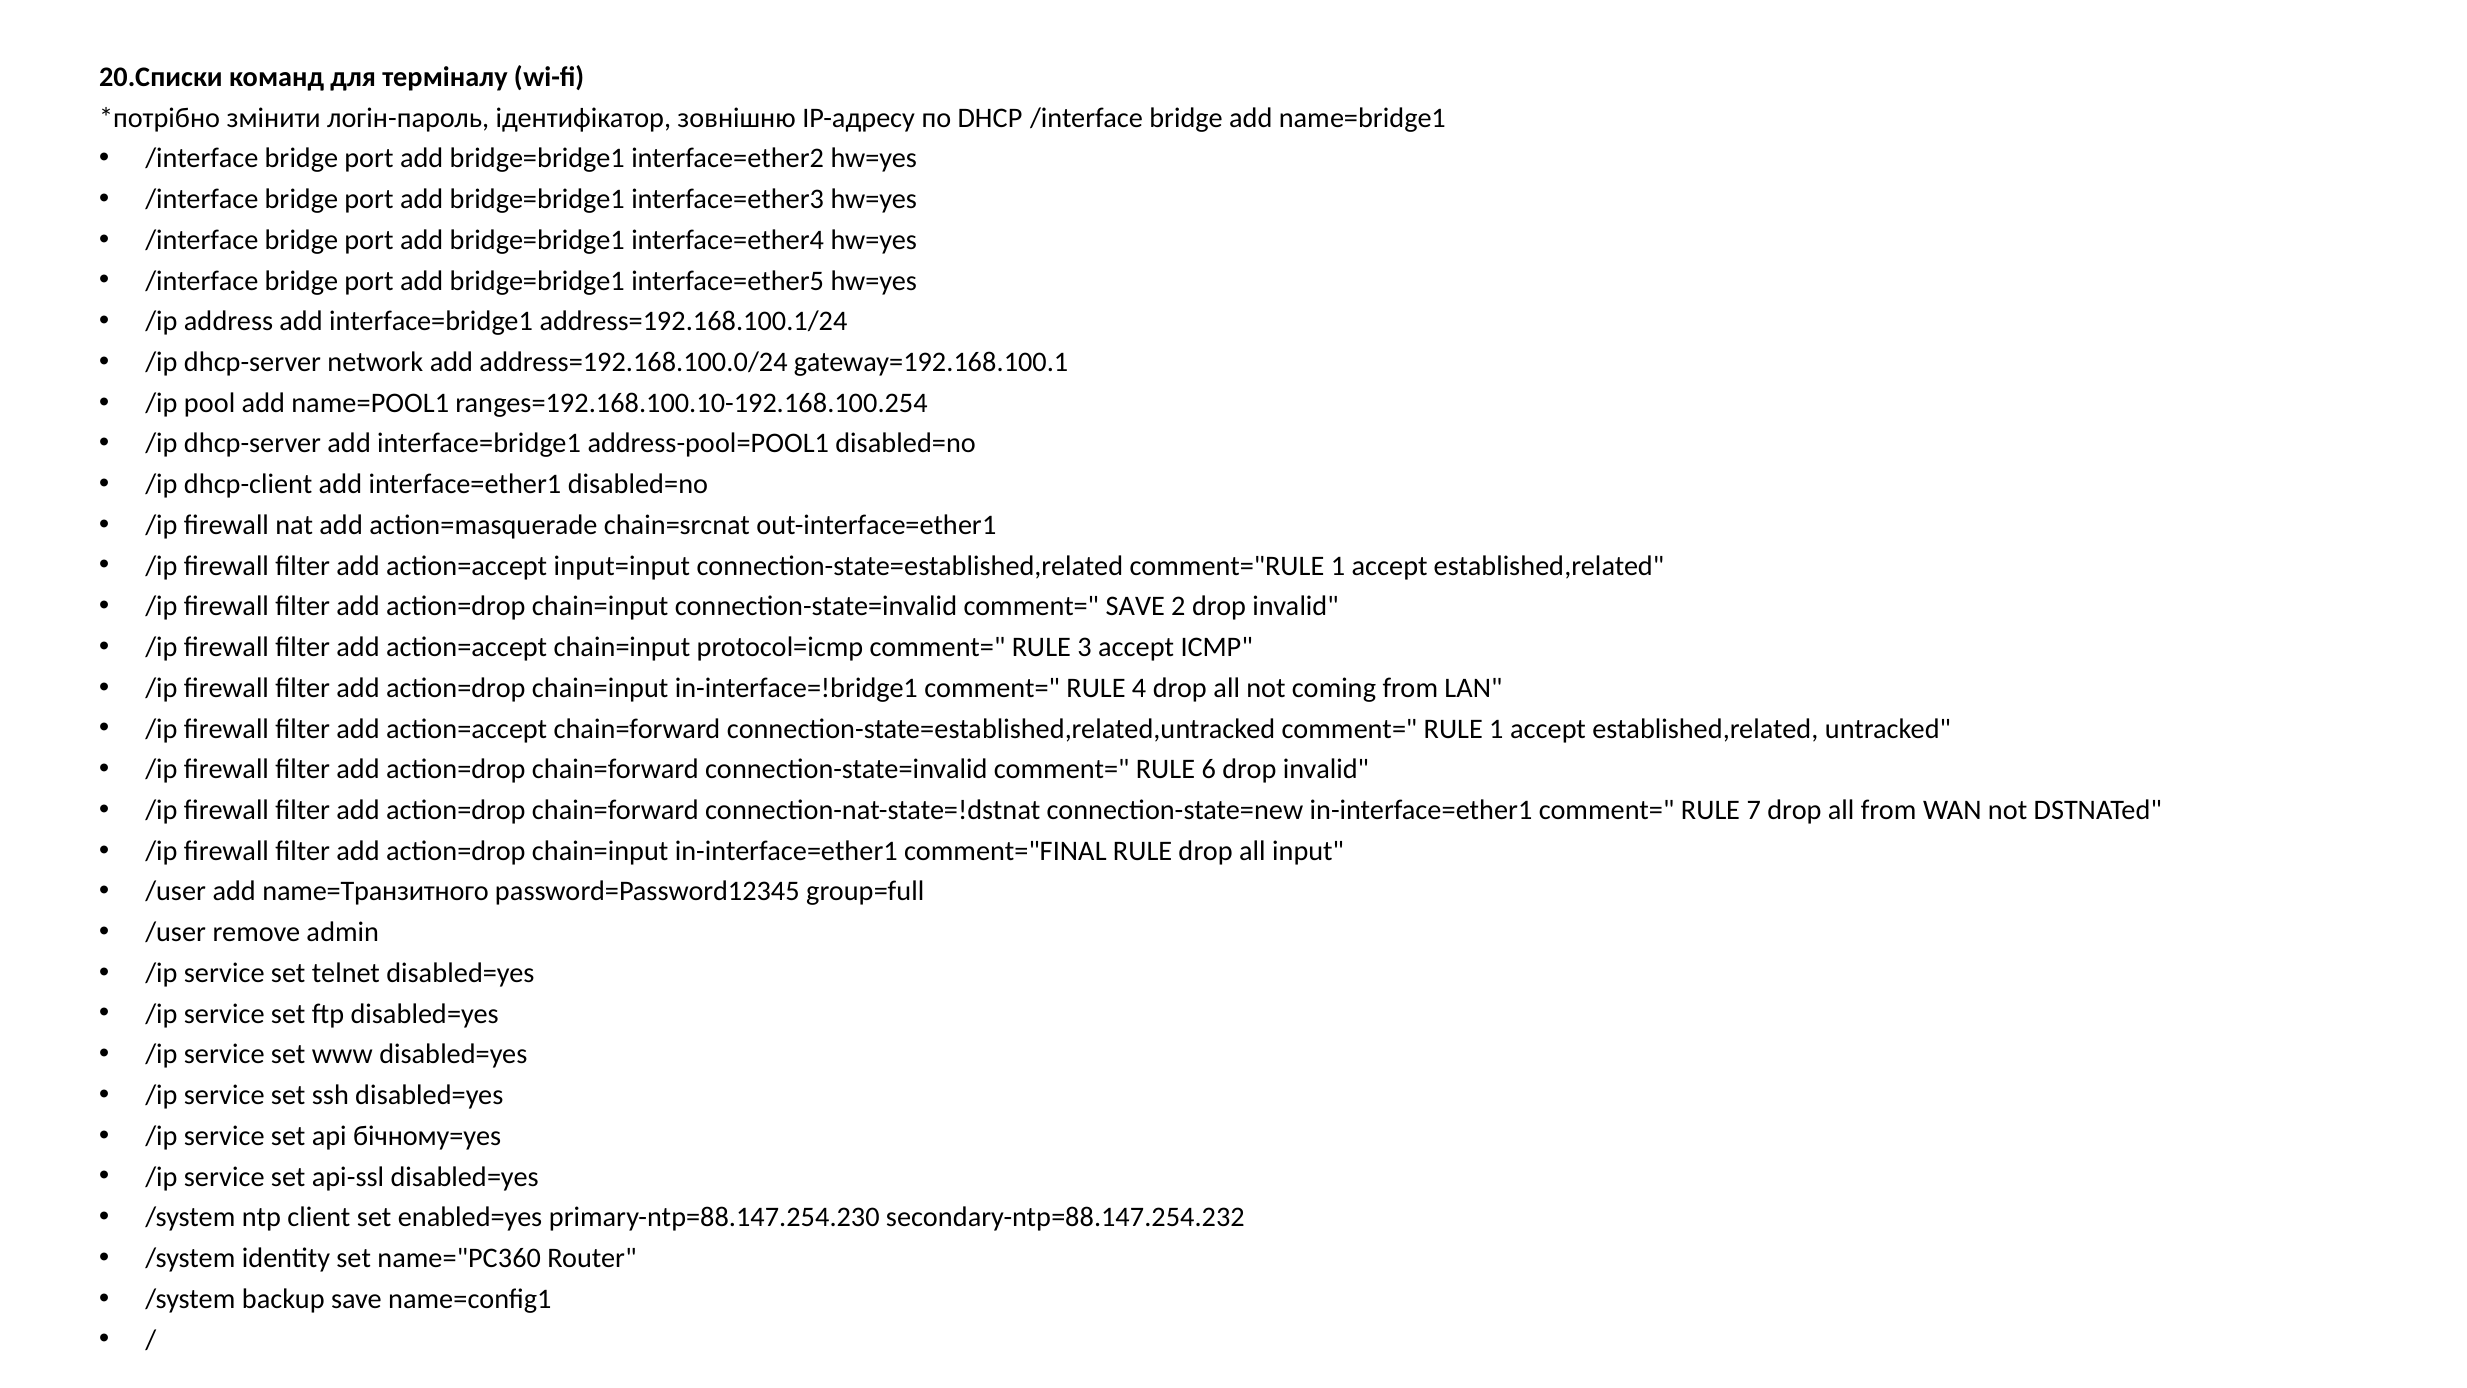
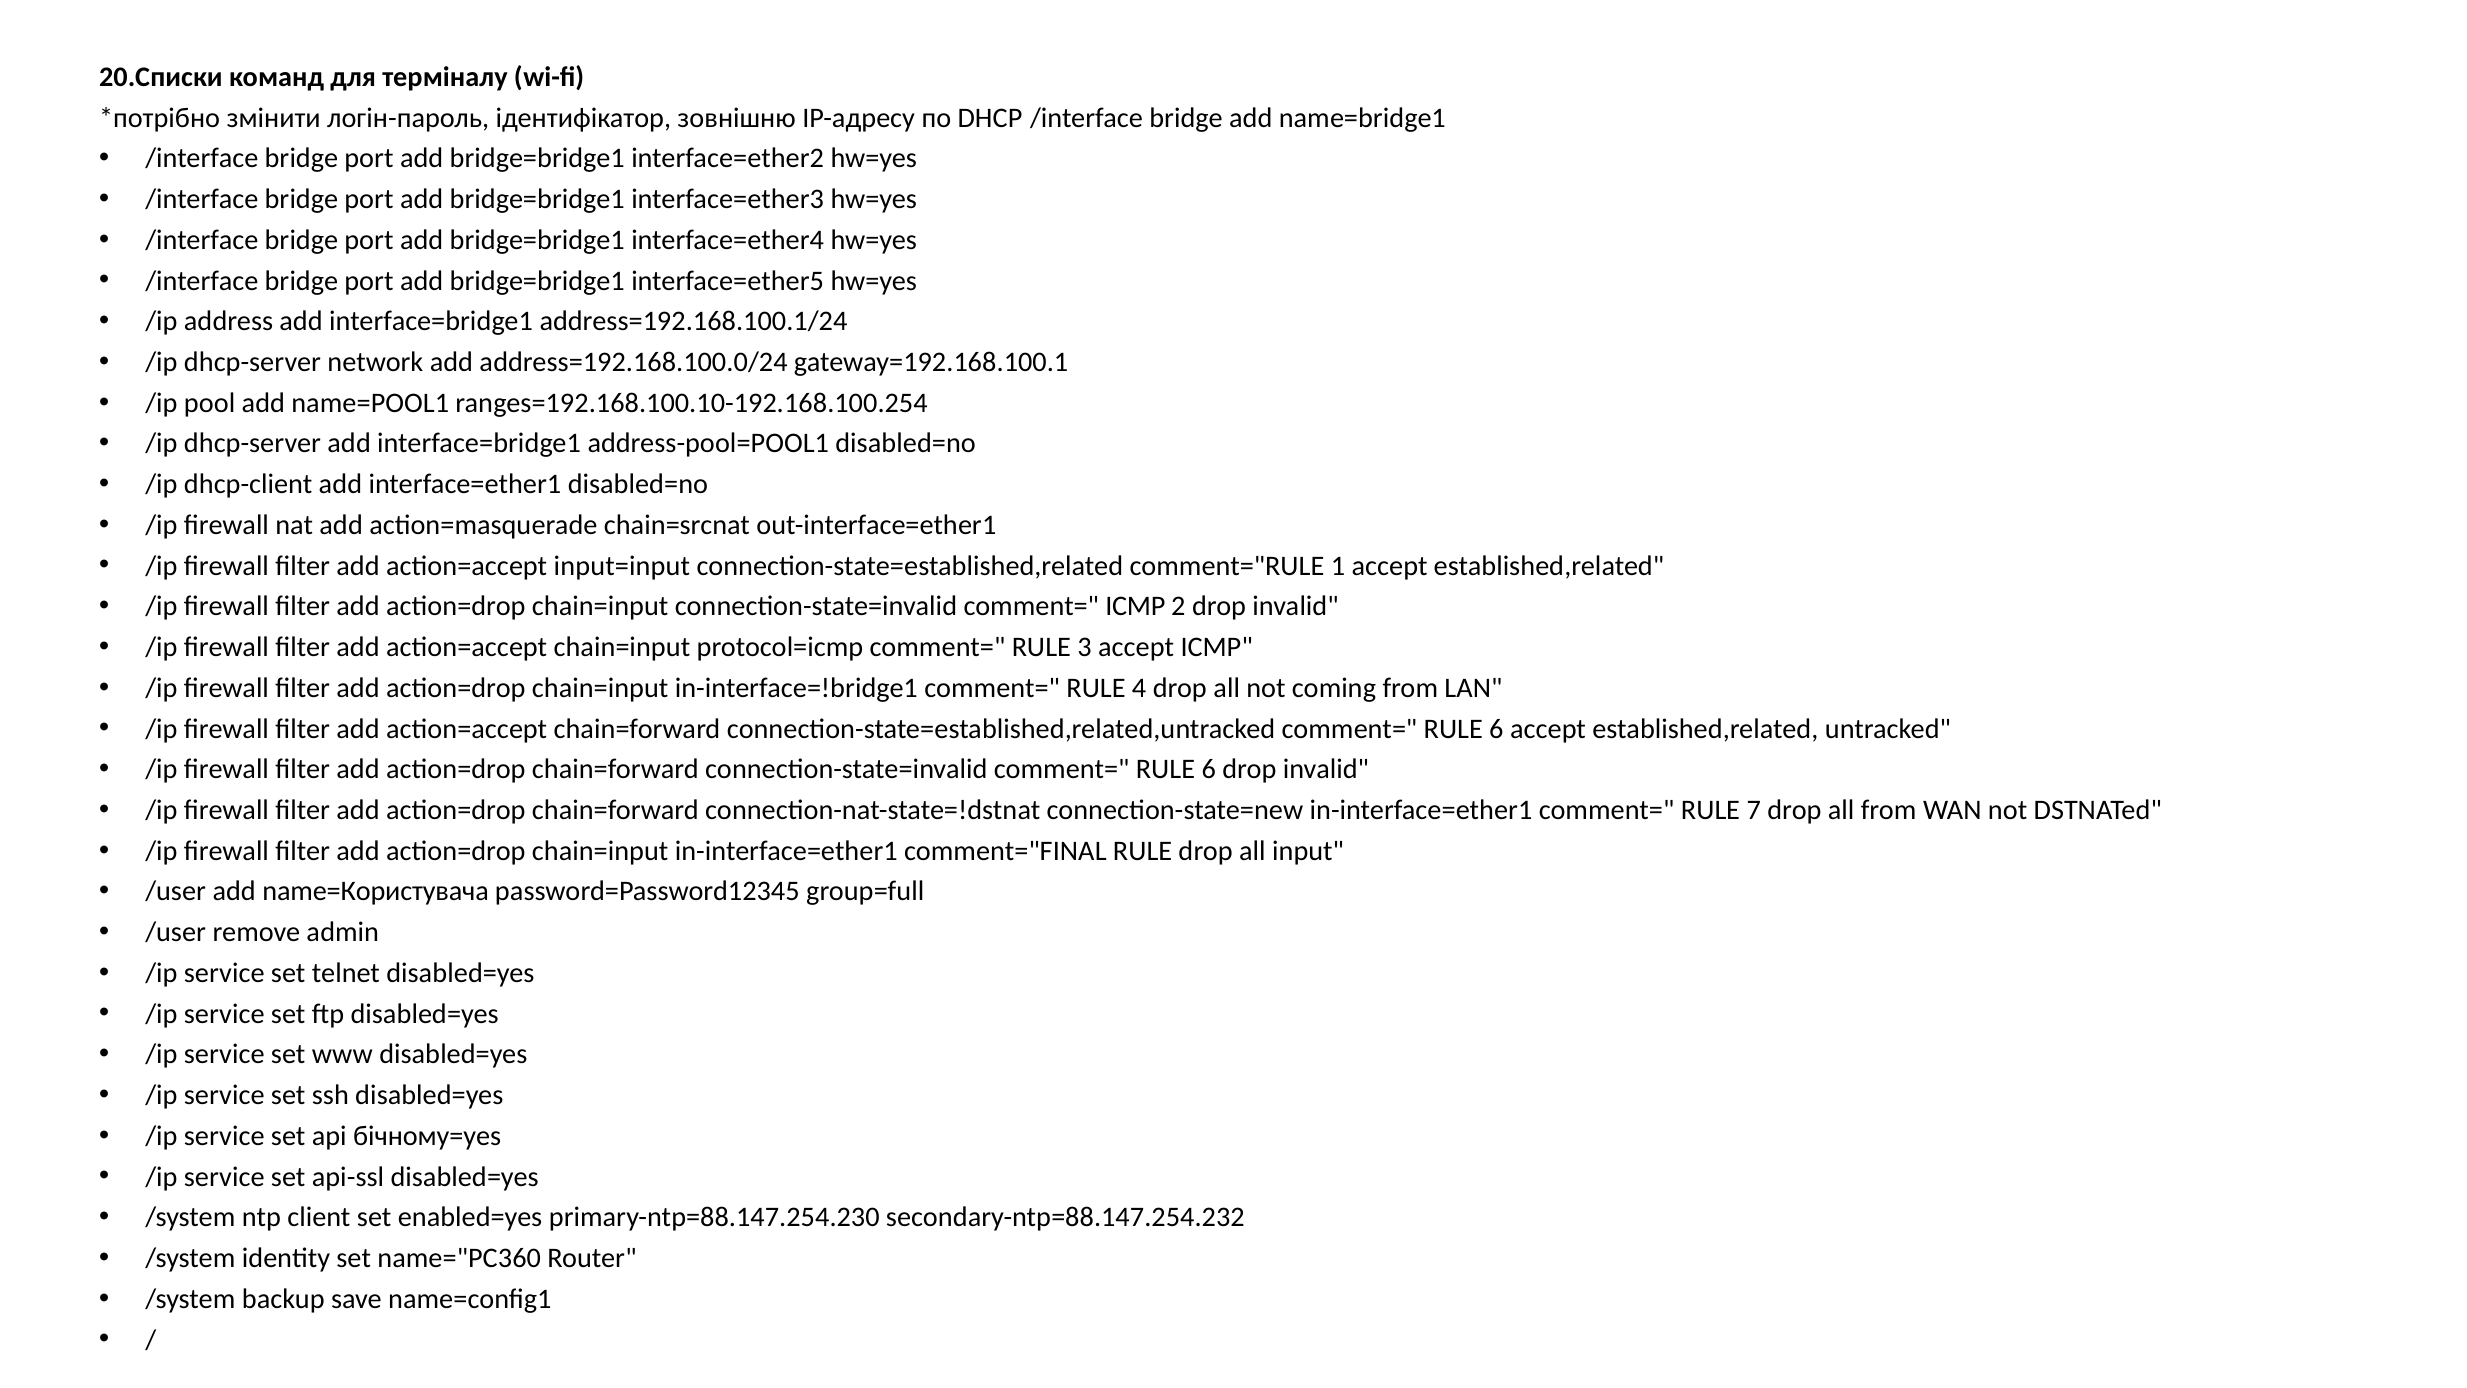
comment= SAVE: SAVE -> ICMP (1135, 606)
connection-state=established,related,untracked comment= RULE 1: 1 -> 6 (1496, 729)
name=Транзитного: name=Транзитного -> name=Користувача (376, 891)
